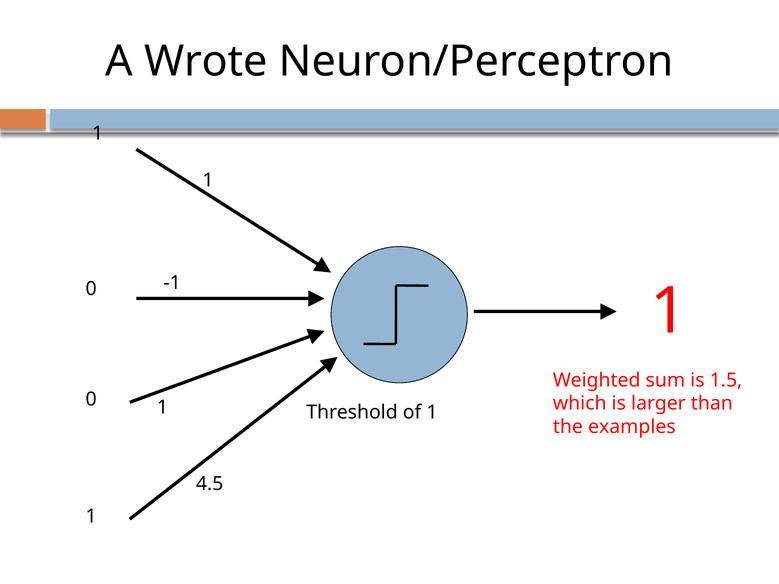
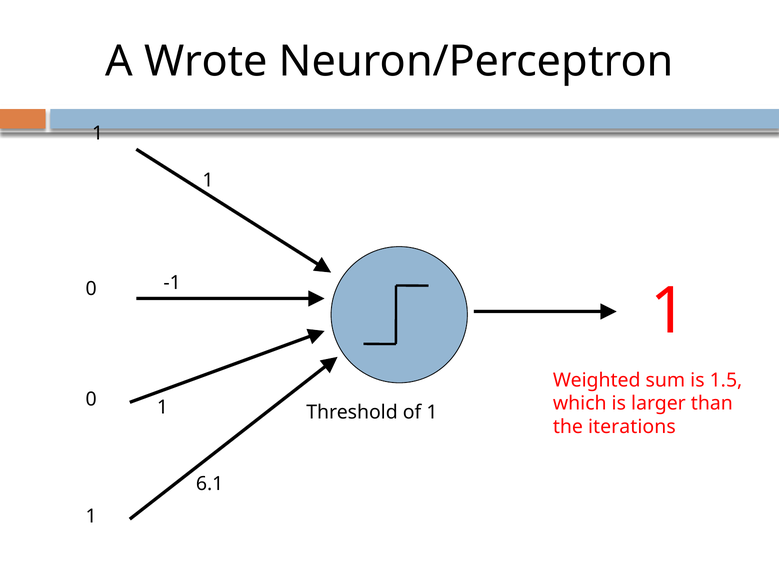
examples: examples -> iterations (632, 427)
4.5: 4.5 -> 6.1 (210, 484)
